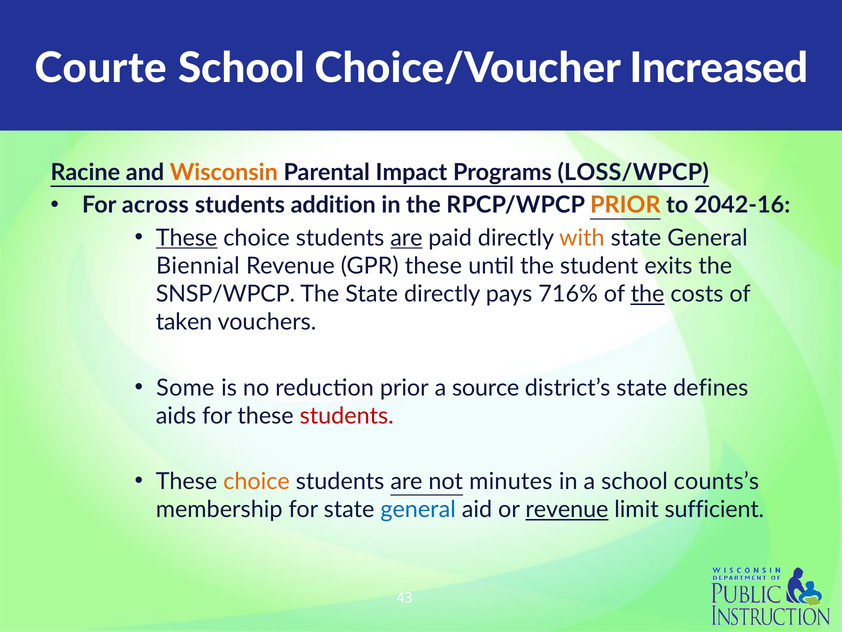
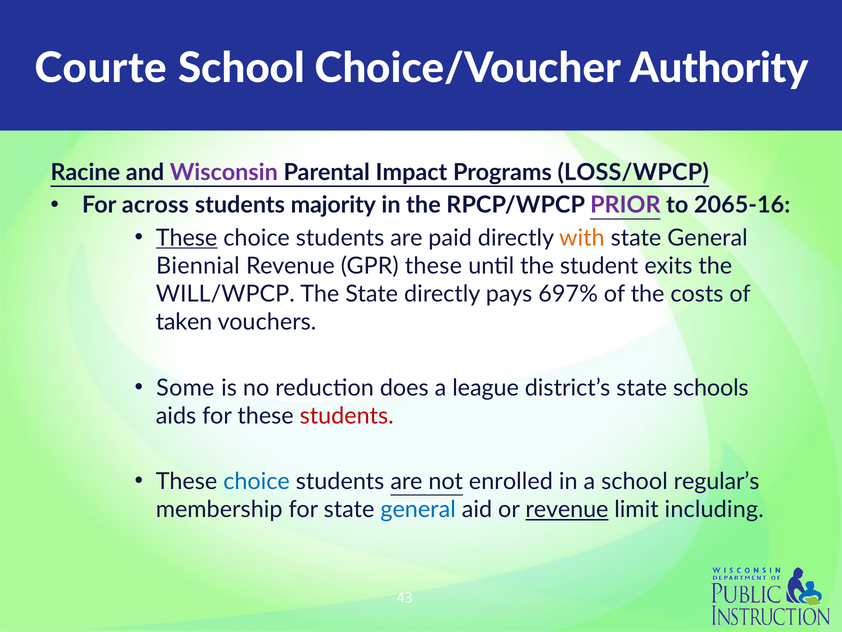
Increased: Increased -> Authority (719, 68)
Wisconsin colour: orange -> purple (224, 172)
addition: addition -> majority (333, 205)
PRIOR colour: orange -> purple (625, 205)
2042-16: 2042-16 -> 2065-16 (742, 205)
are underline: present -> none (406, 238)
SNSP/WPCP: SNSP/WPCP -> WILL/WPCP (225, 294)
716%: 716% -> 697% (568, 294)
the underline: present -> none (648, 294)
reduction prior: prior -> does (404, 388)
source: source -> league (486, 388)
defines: defines -> schools (711, 388)
choice colour: orange -> blue (257, 481)
minutes: minutes -> enrolled (511, 481)
counts’s: counts’s -> regular’s (717, 481)
sufficient: sufficient -> including (714, 509)
